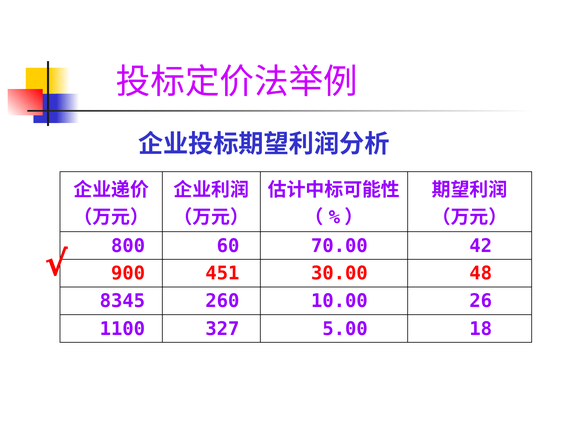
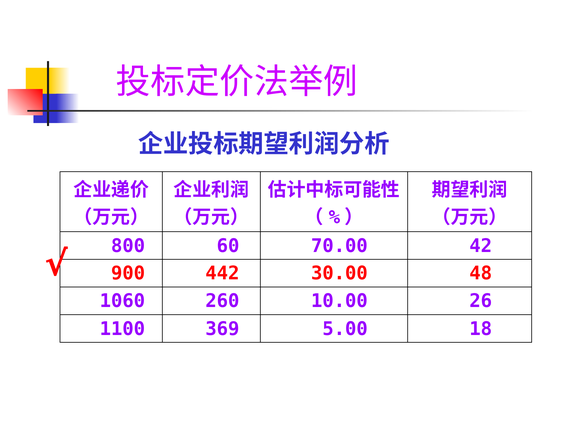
451: 451 -> 442 (223, 274)
8345: 8345 -> 1060 (123, 301)
327: 327 -> 369 (223, 329)
